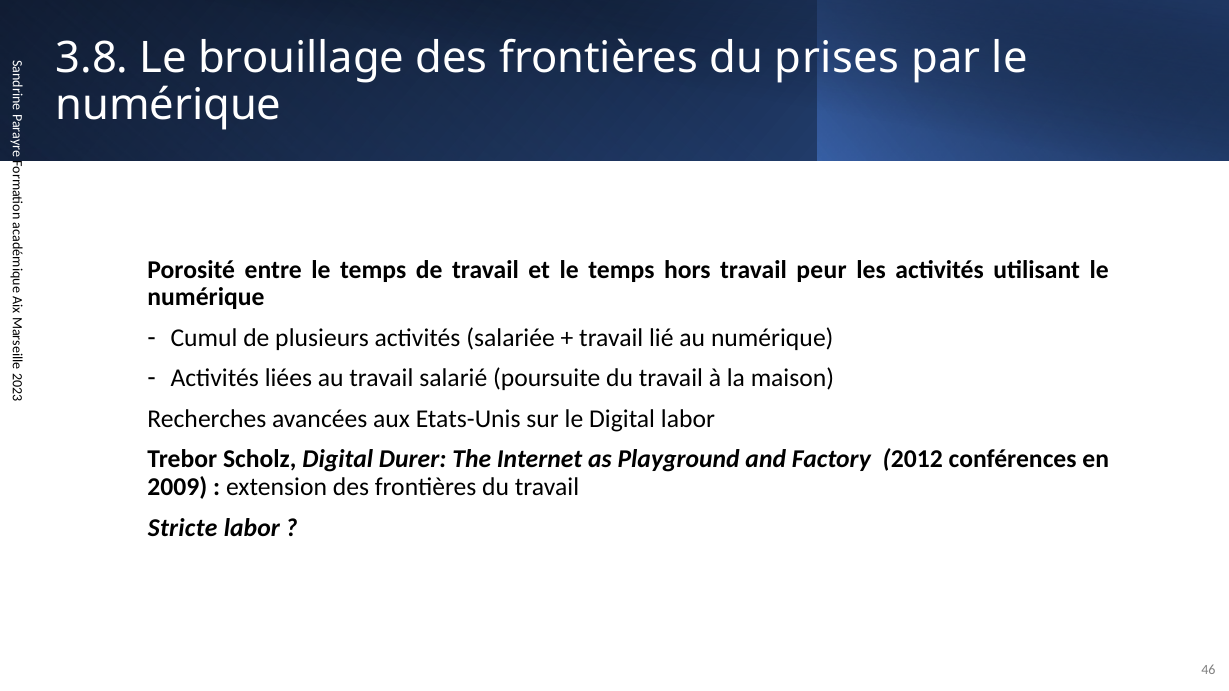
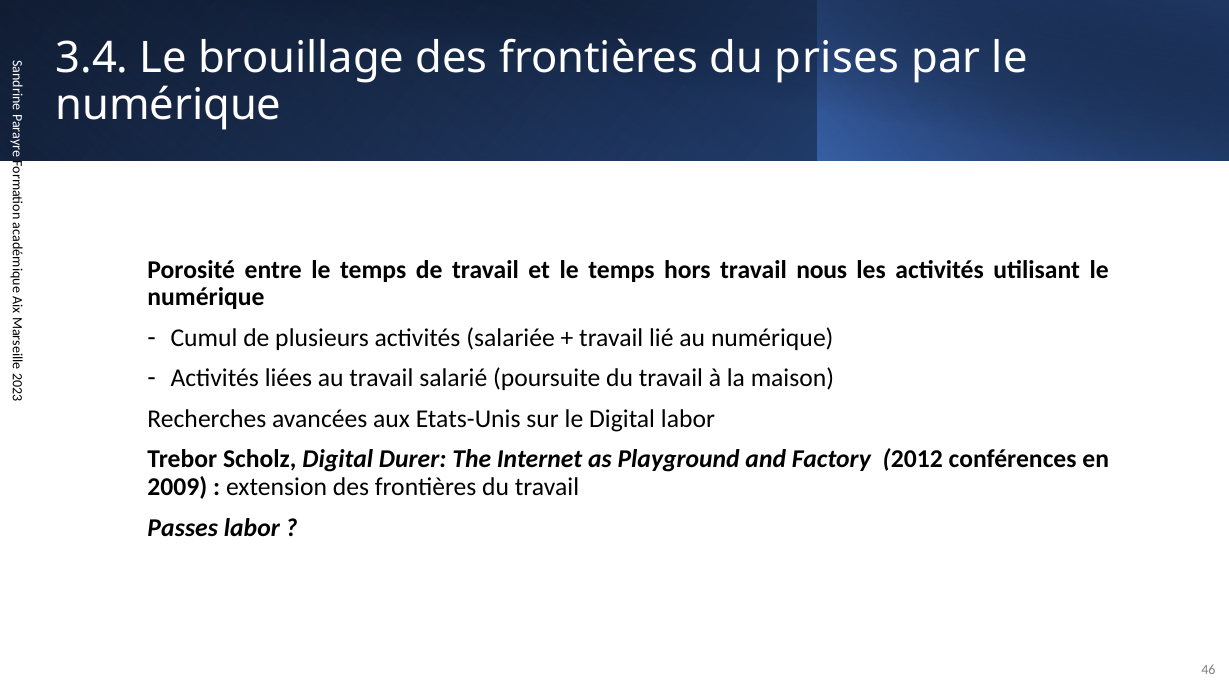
3.8: 3.8 -> 3.4 (92, 58)
peur: peur -> nous (822, 270)
Stricte: Stricte -> Passes (183, 528)
